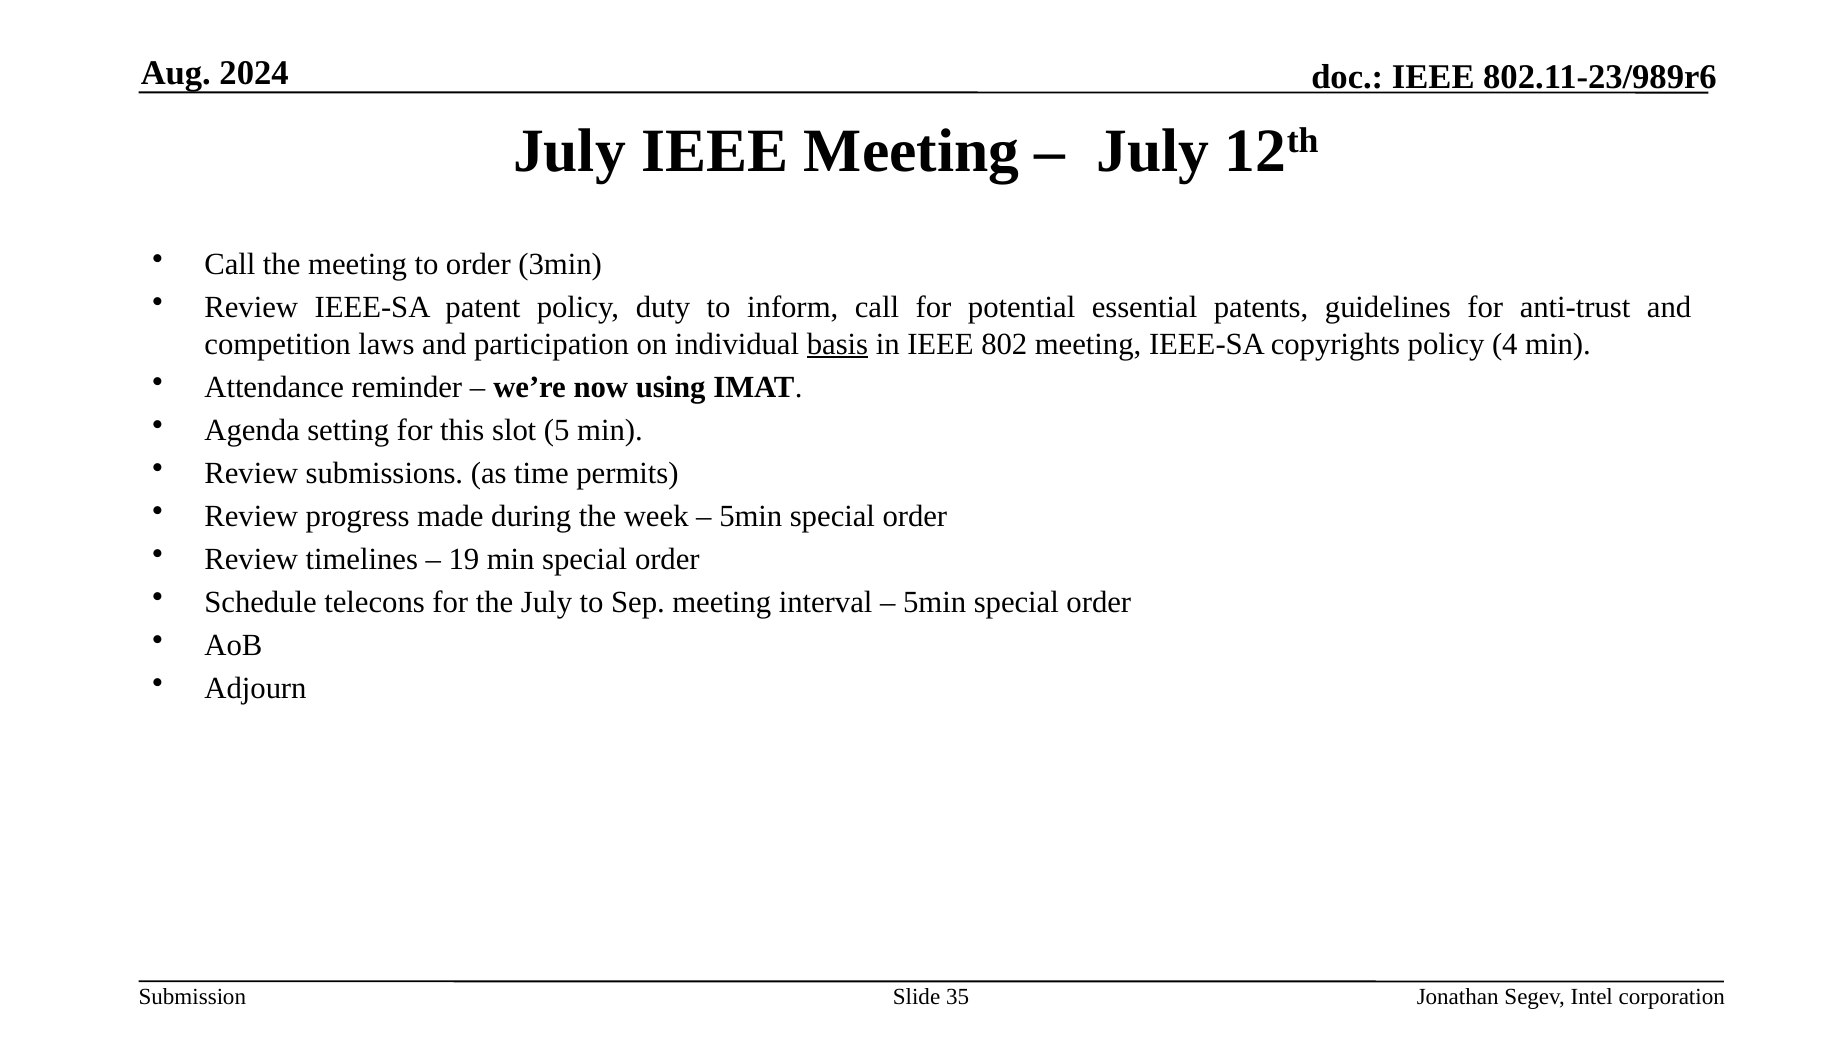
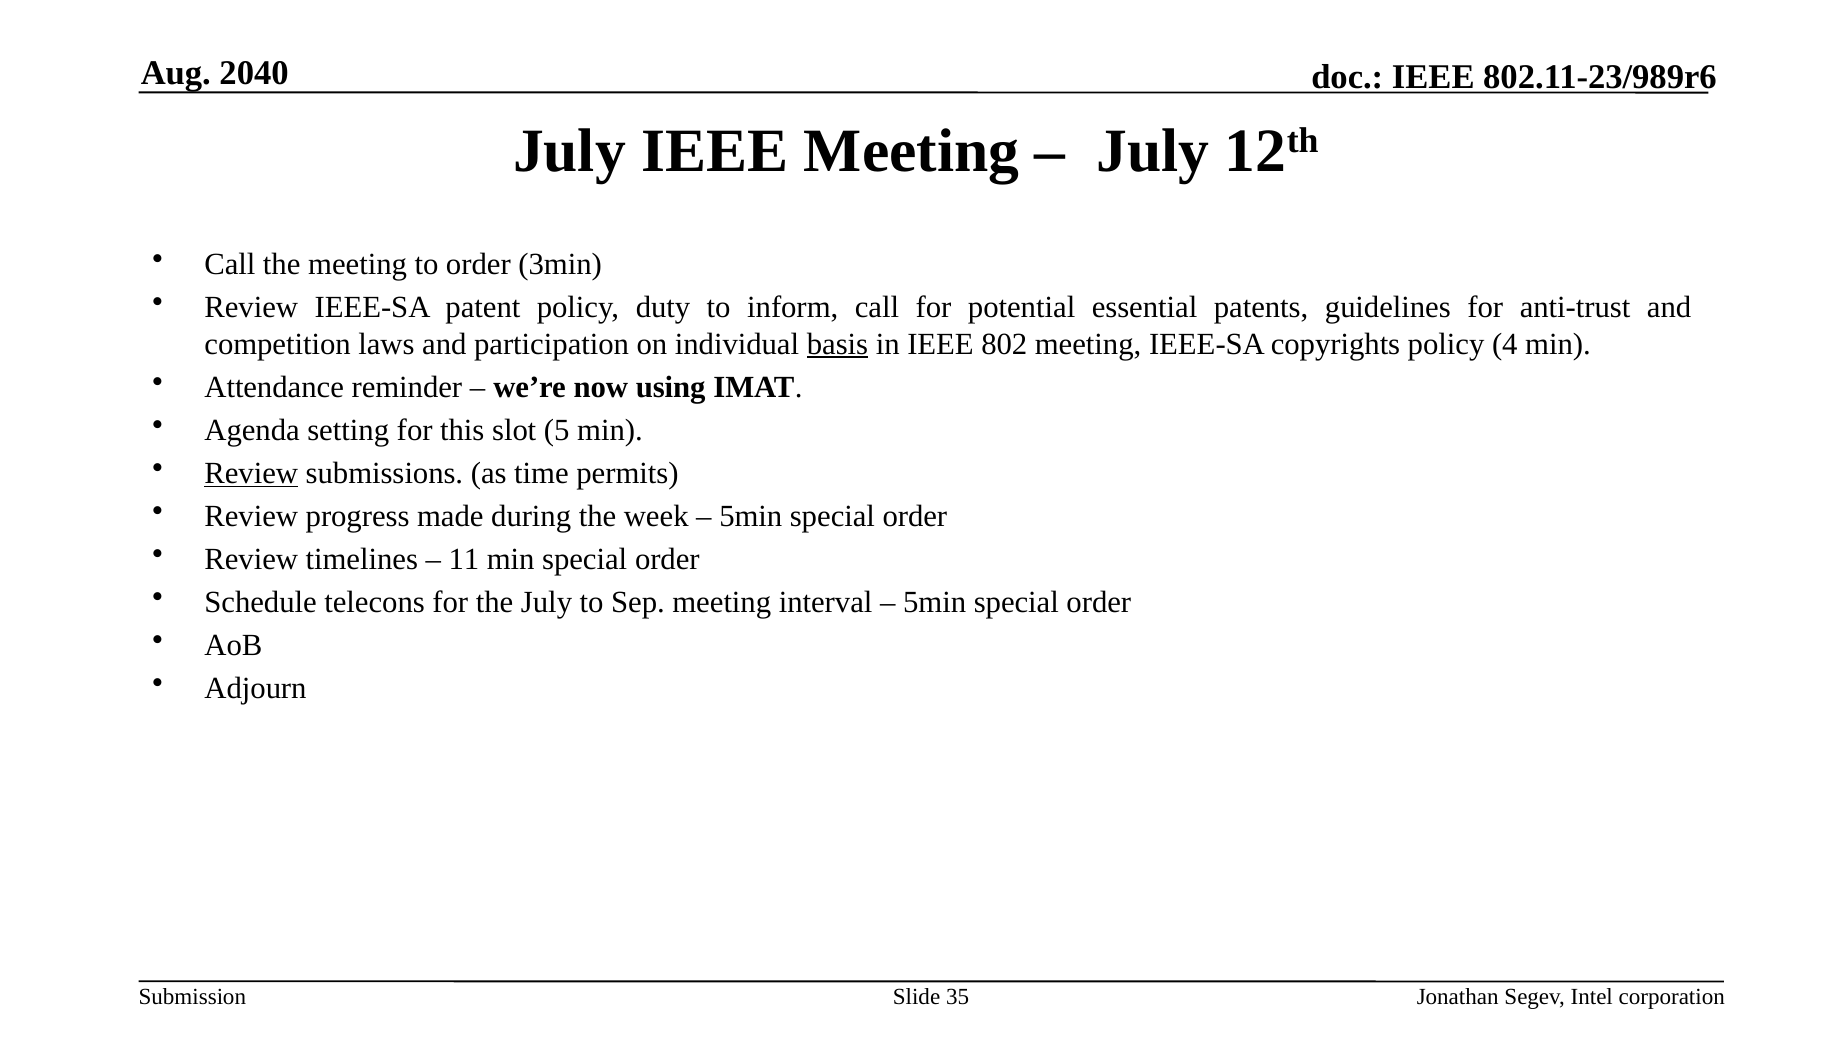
2024: 2024 -> 2040 (254, 73)
Review underline: none -> present (251, 473)
19: 19 -> 11 (464, 559)
